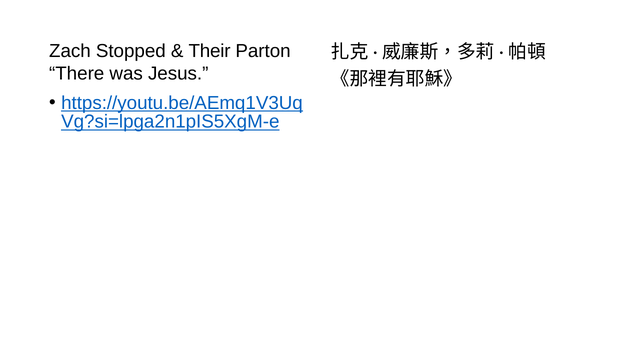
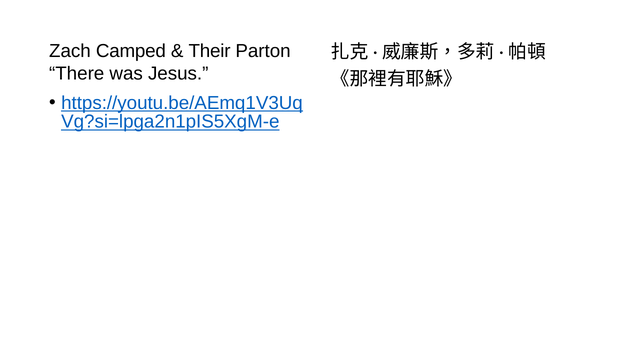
Stopped: Stopped -> Camped (131, 51)
